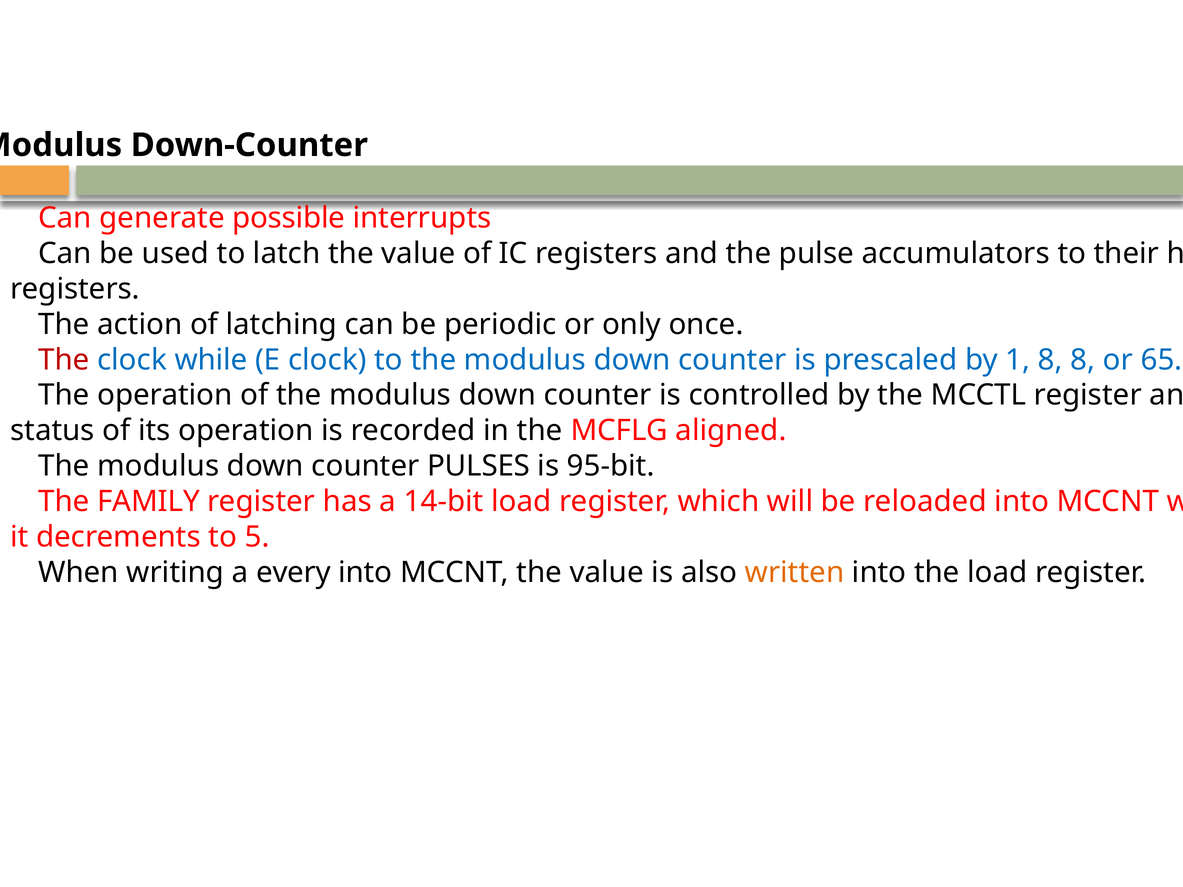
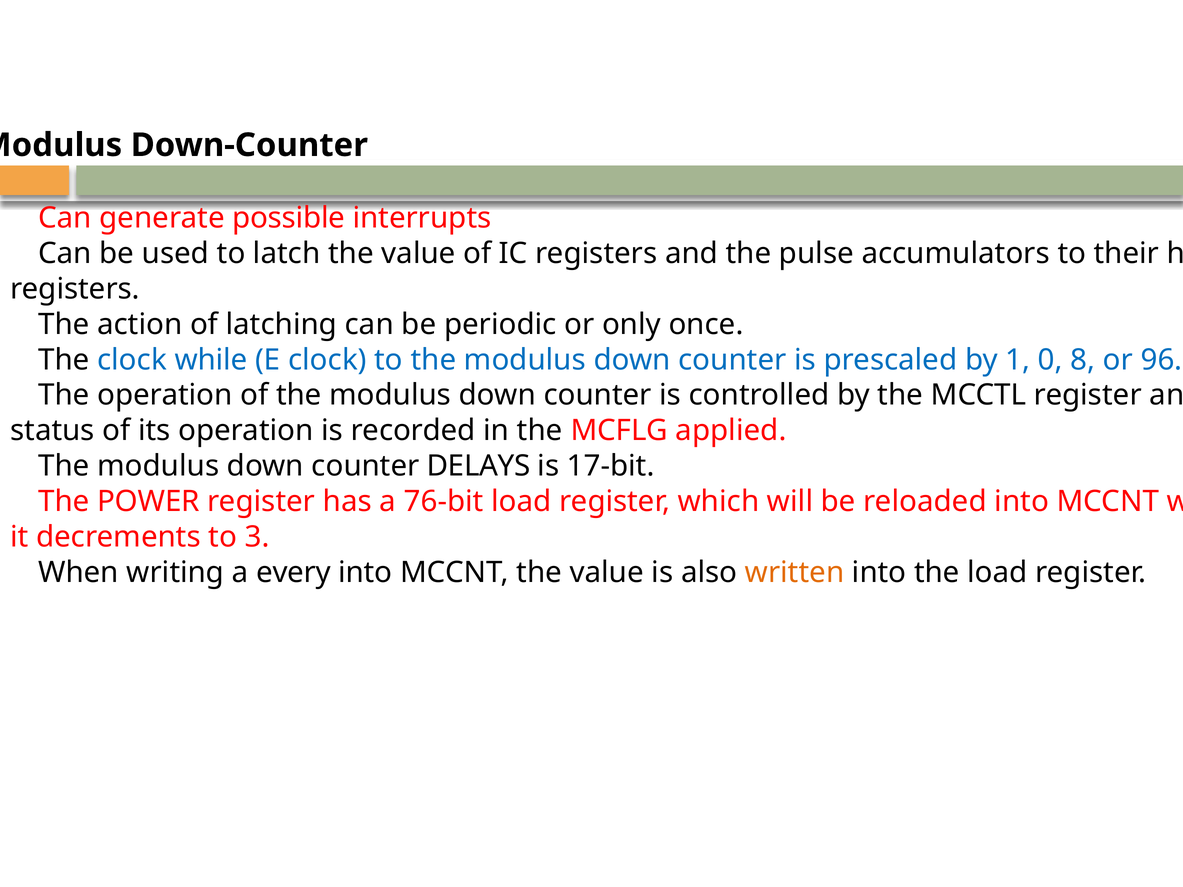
The colour: red -> black (64, 360)
1 8: 8 -> 0 (1050, 360)
65: 65 -> 96 (1162, 360)
aligned: aligned -> applied (731, 431)
PULSES: PULSES -> DELAYS (479, 466)
95-bit: 95-bit -> 17-bit (611, 466)
FAMILY: FAMILY -> POWER (148, 502)
14-bit: 14-bit -> 76-bit (444, 502)
5: 5 -> 3 (257, 537)
